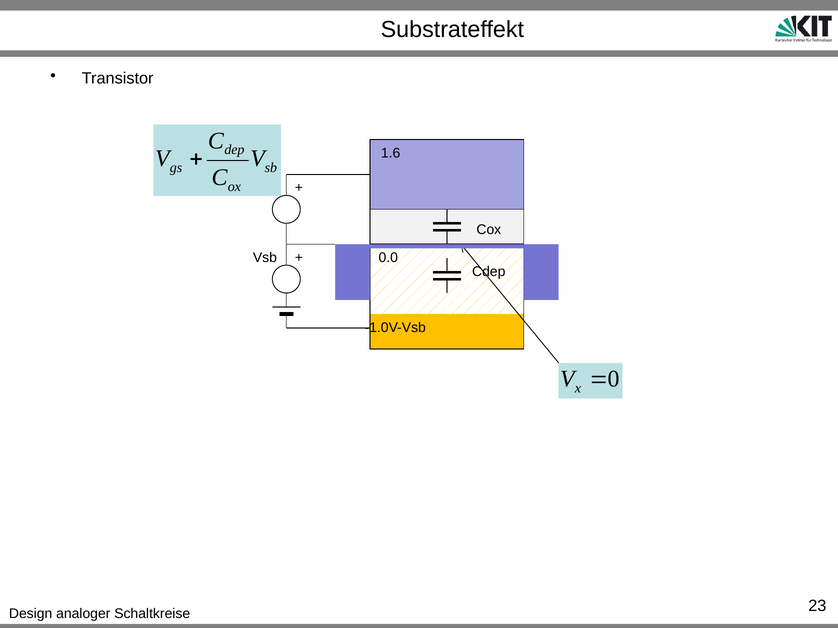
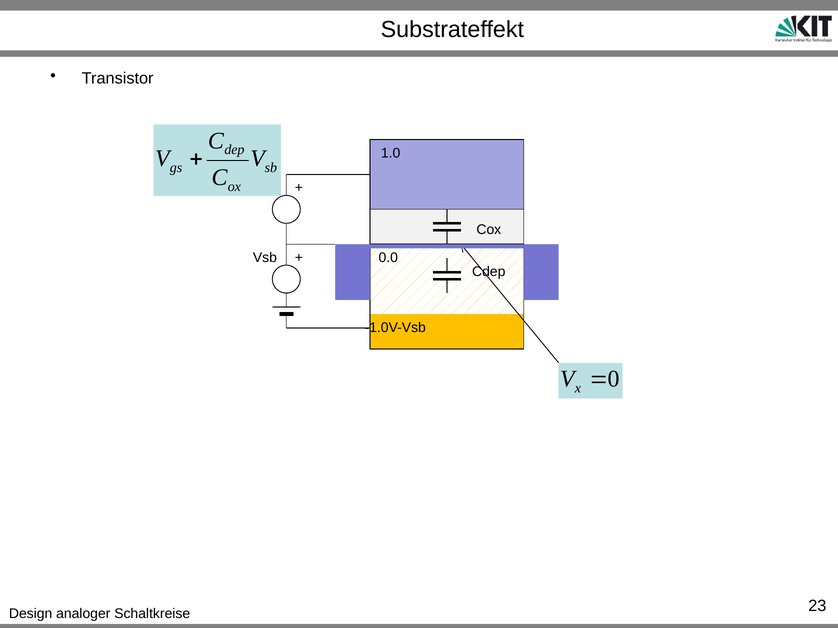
1.6: 1.6 -> 1.0 (391, 153)
